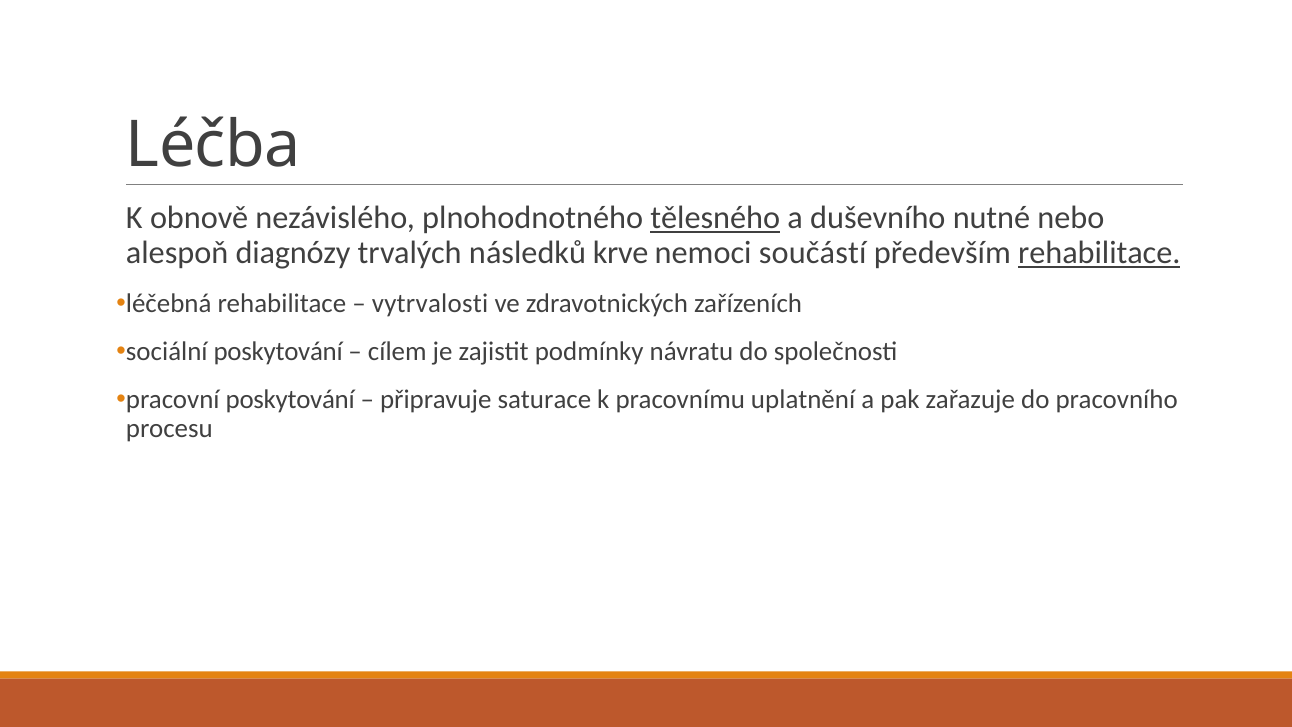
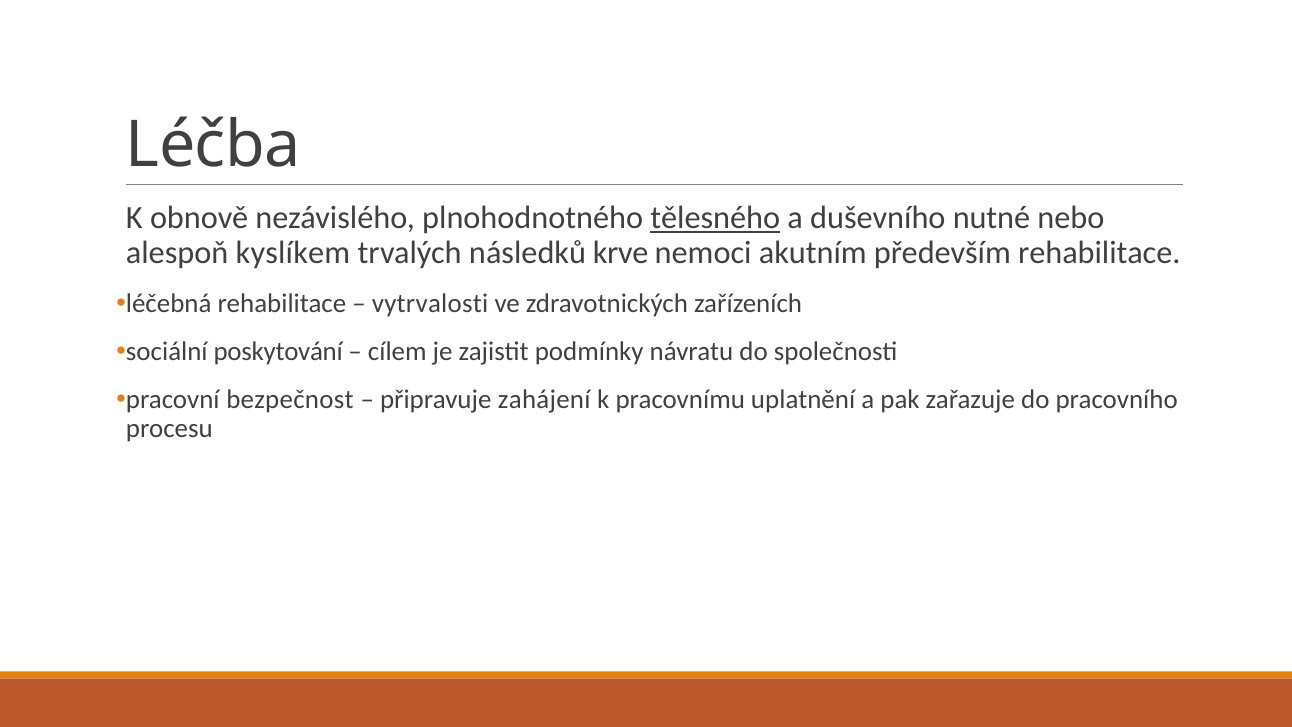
diagnózy: diagnózy -> kyslíkem (293, 253)
součástí: součástí -> akutním (813, 253)
rehabilitace underline: present -> none (1099, 253)
pracovní poskytování: poskytování -> bezpečnost (290, 399)
saturace: saturace -> zahájení (544, 399)
